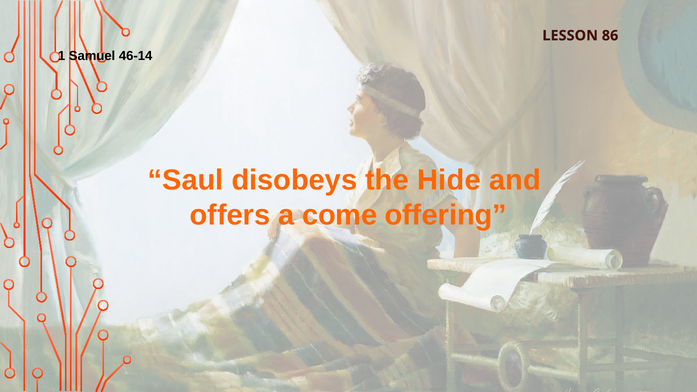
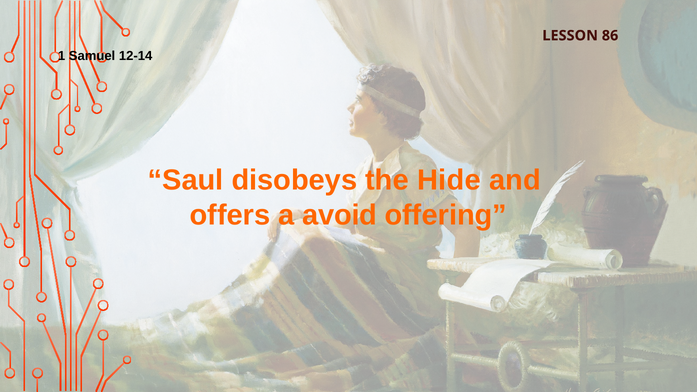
46-14: 46-14 -> 12-14 (136, 56)
come: come -> avoid (340, 215)
